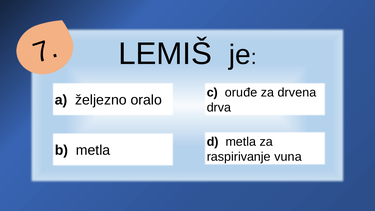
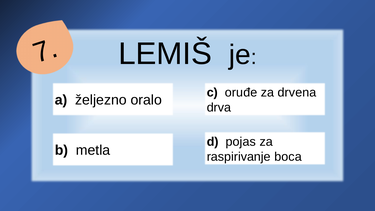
d metla: metla -> pojas (241, 142)
vuna: vuna -> boca (288, 157)
